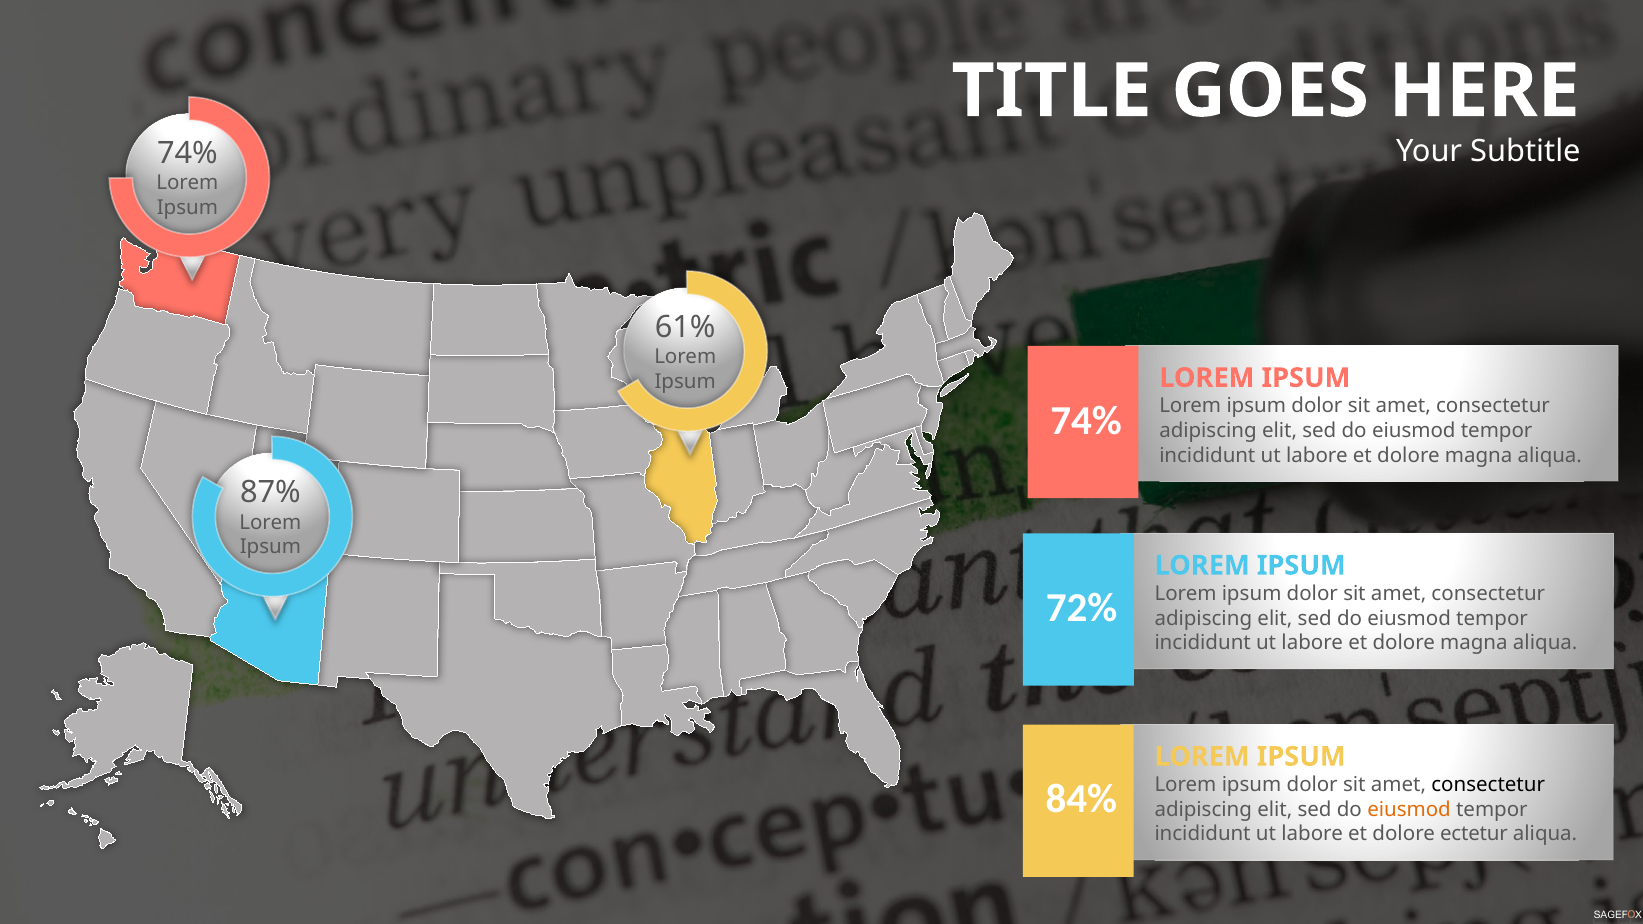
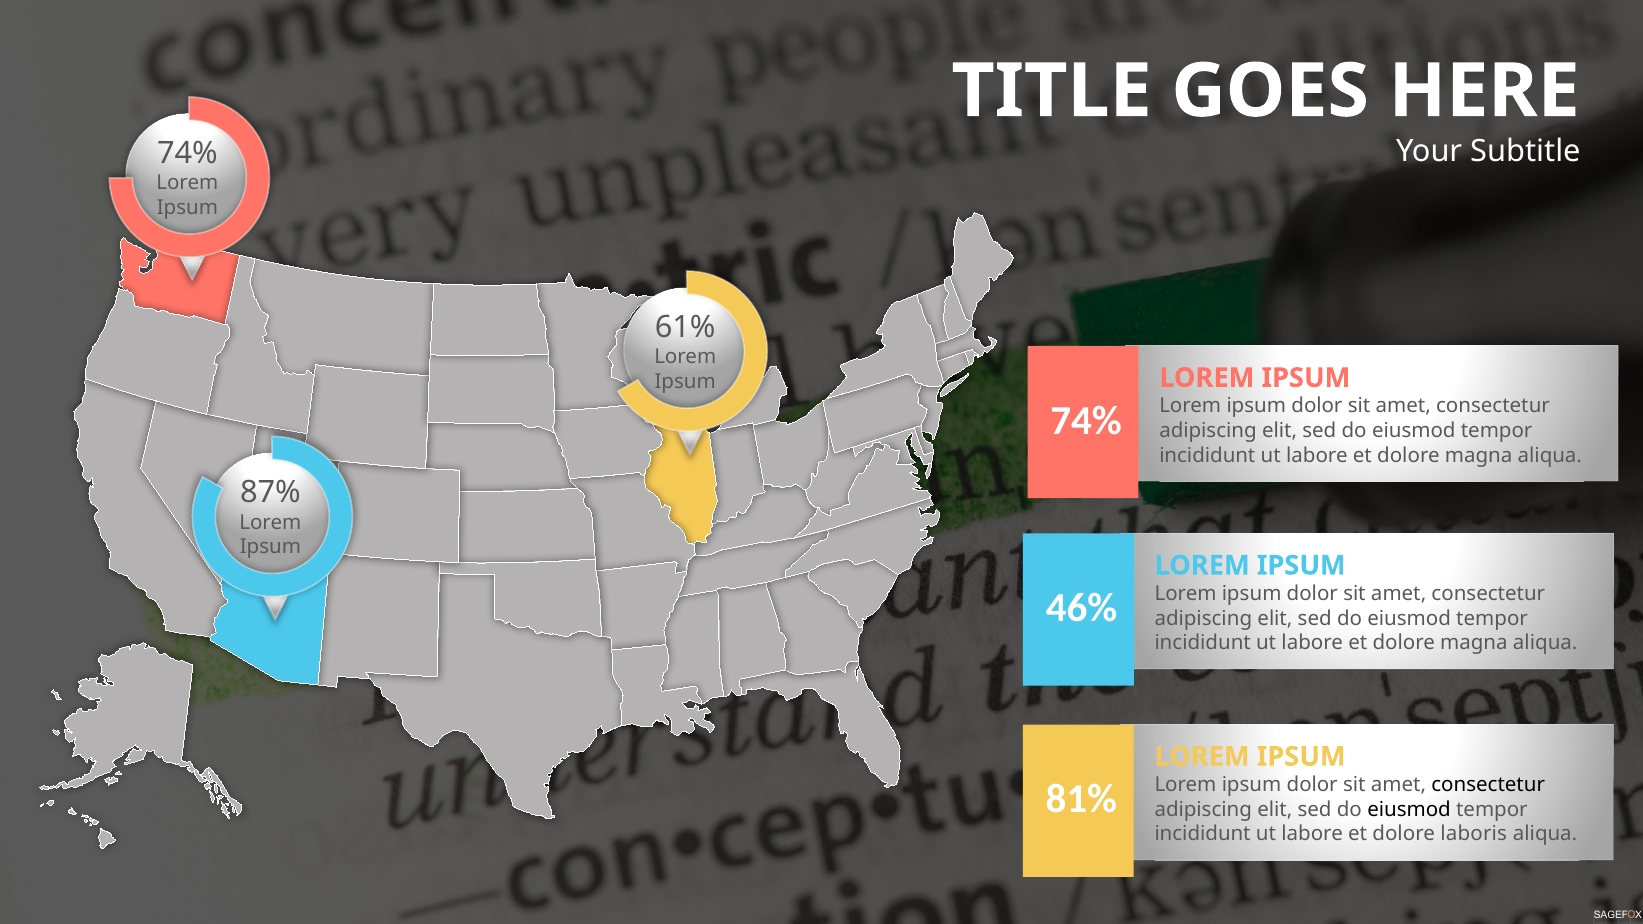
72%: 72% -> 46% (1081, 608)
84%: 84% -> 81% (1081, 799)
eiusmod colour: orange -> black (1409, 810)
ectetur: ectetur -> laboris (1474, 834)
